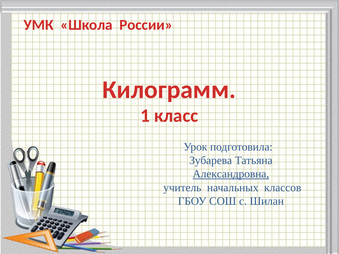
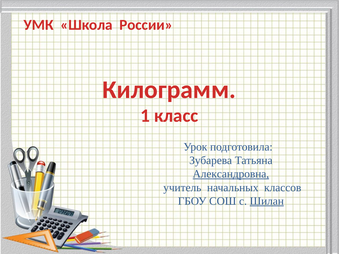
Шилан underline: none -> present (267, 201)
